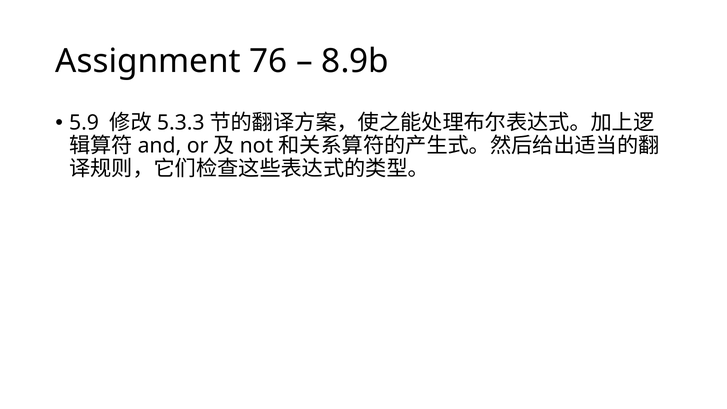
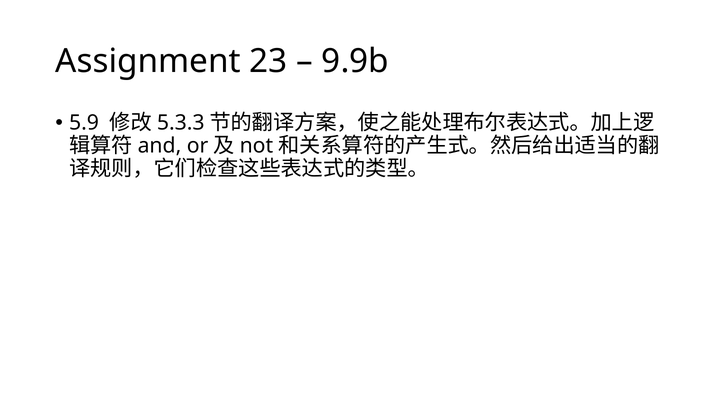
76: 76 -> 23 (268, 61)
8.9b: 8.9b -> 9.9b (355, 61)
